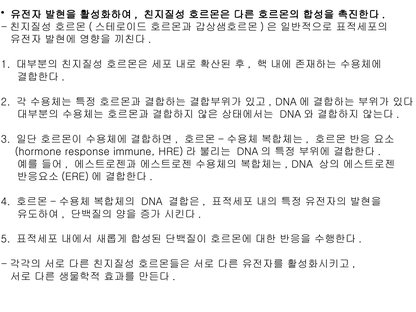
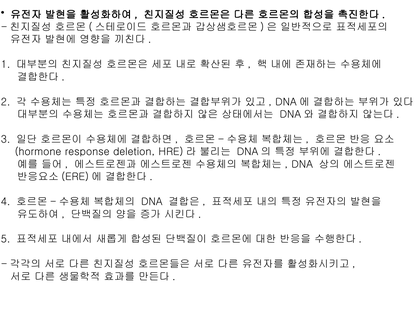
immune: immune -> deletion (134, 152)
